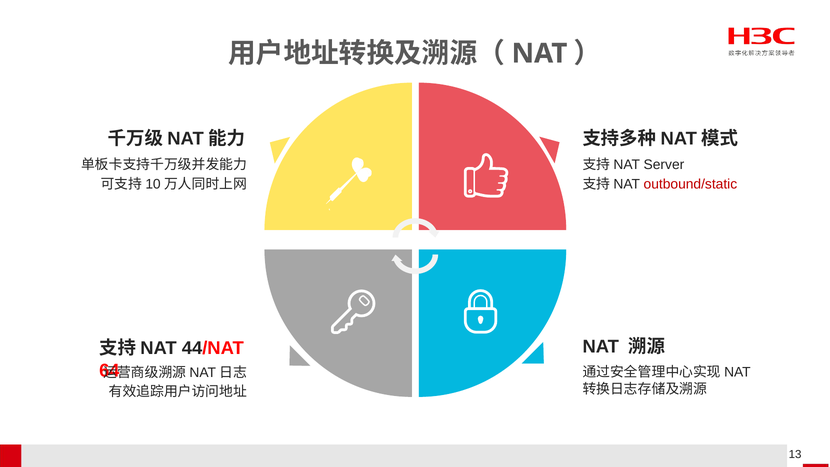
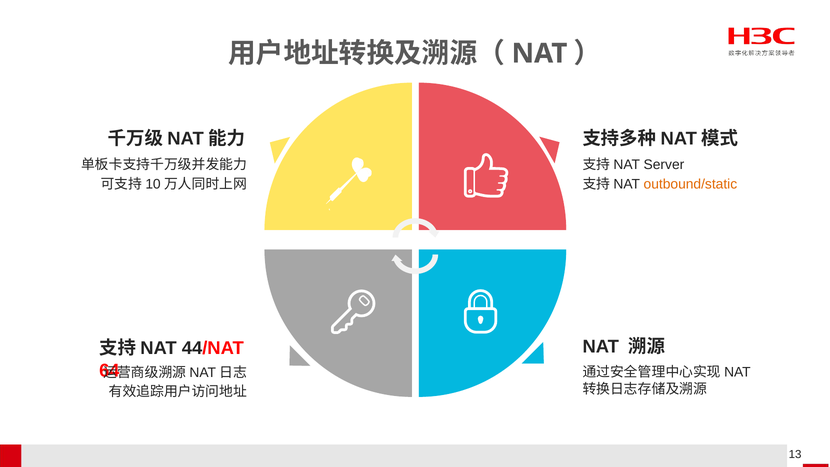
outbound/static colour: red -> orange (690, 184)
